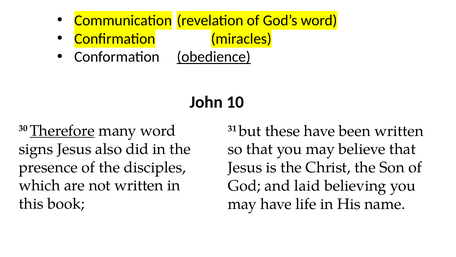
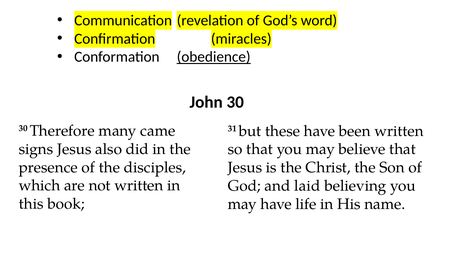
John 10: 10 -> 30 (235, 102)
Therefore underline: present -> none (62, 131)
many word: word -> came (158, 131)
